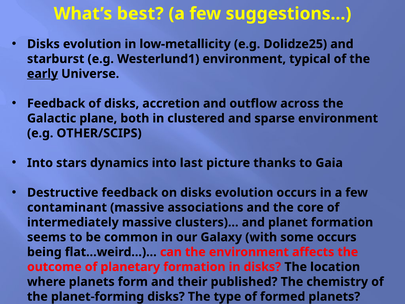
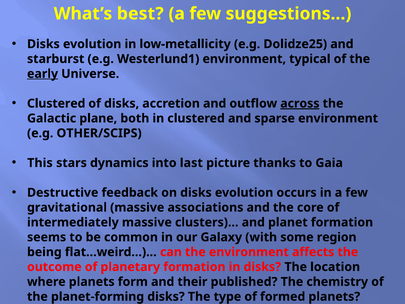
Feedback: Feedback -> Clustered (56, 103)
across underline: none -> present (300, 103)
Into: Into -> This (40, 163)
contaminant: contaminant -> gravitational (67, 207)
some occurs: occurs -> region (337, 237)
